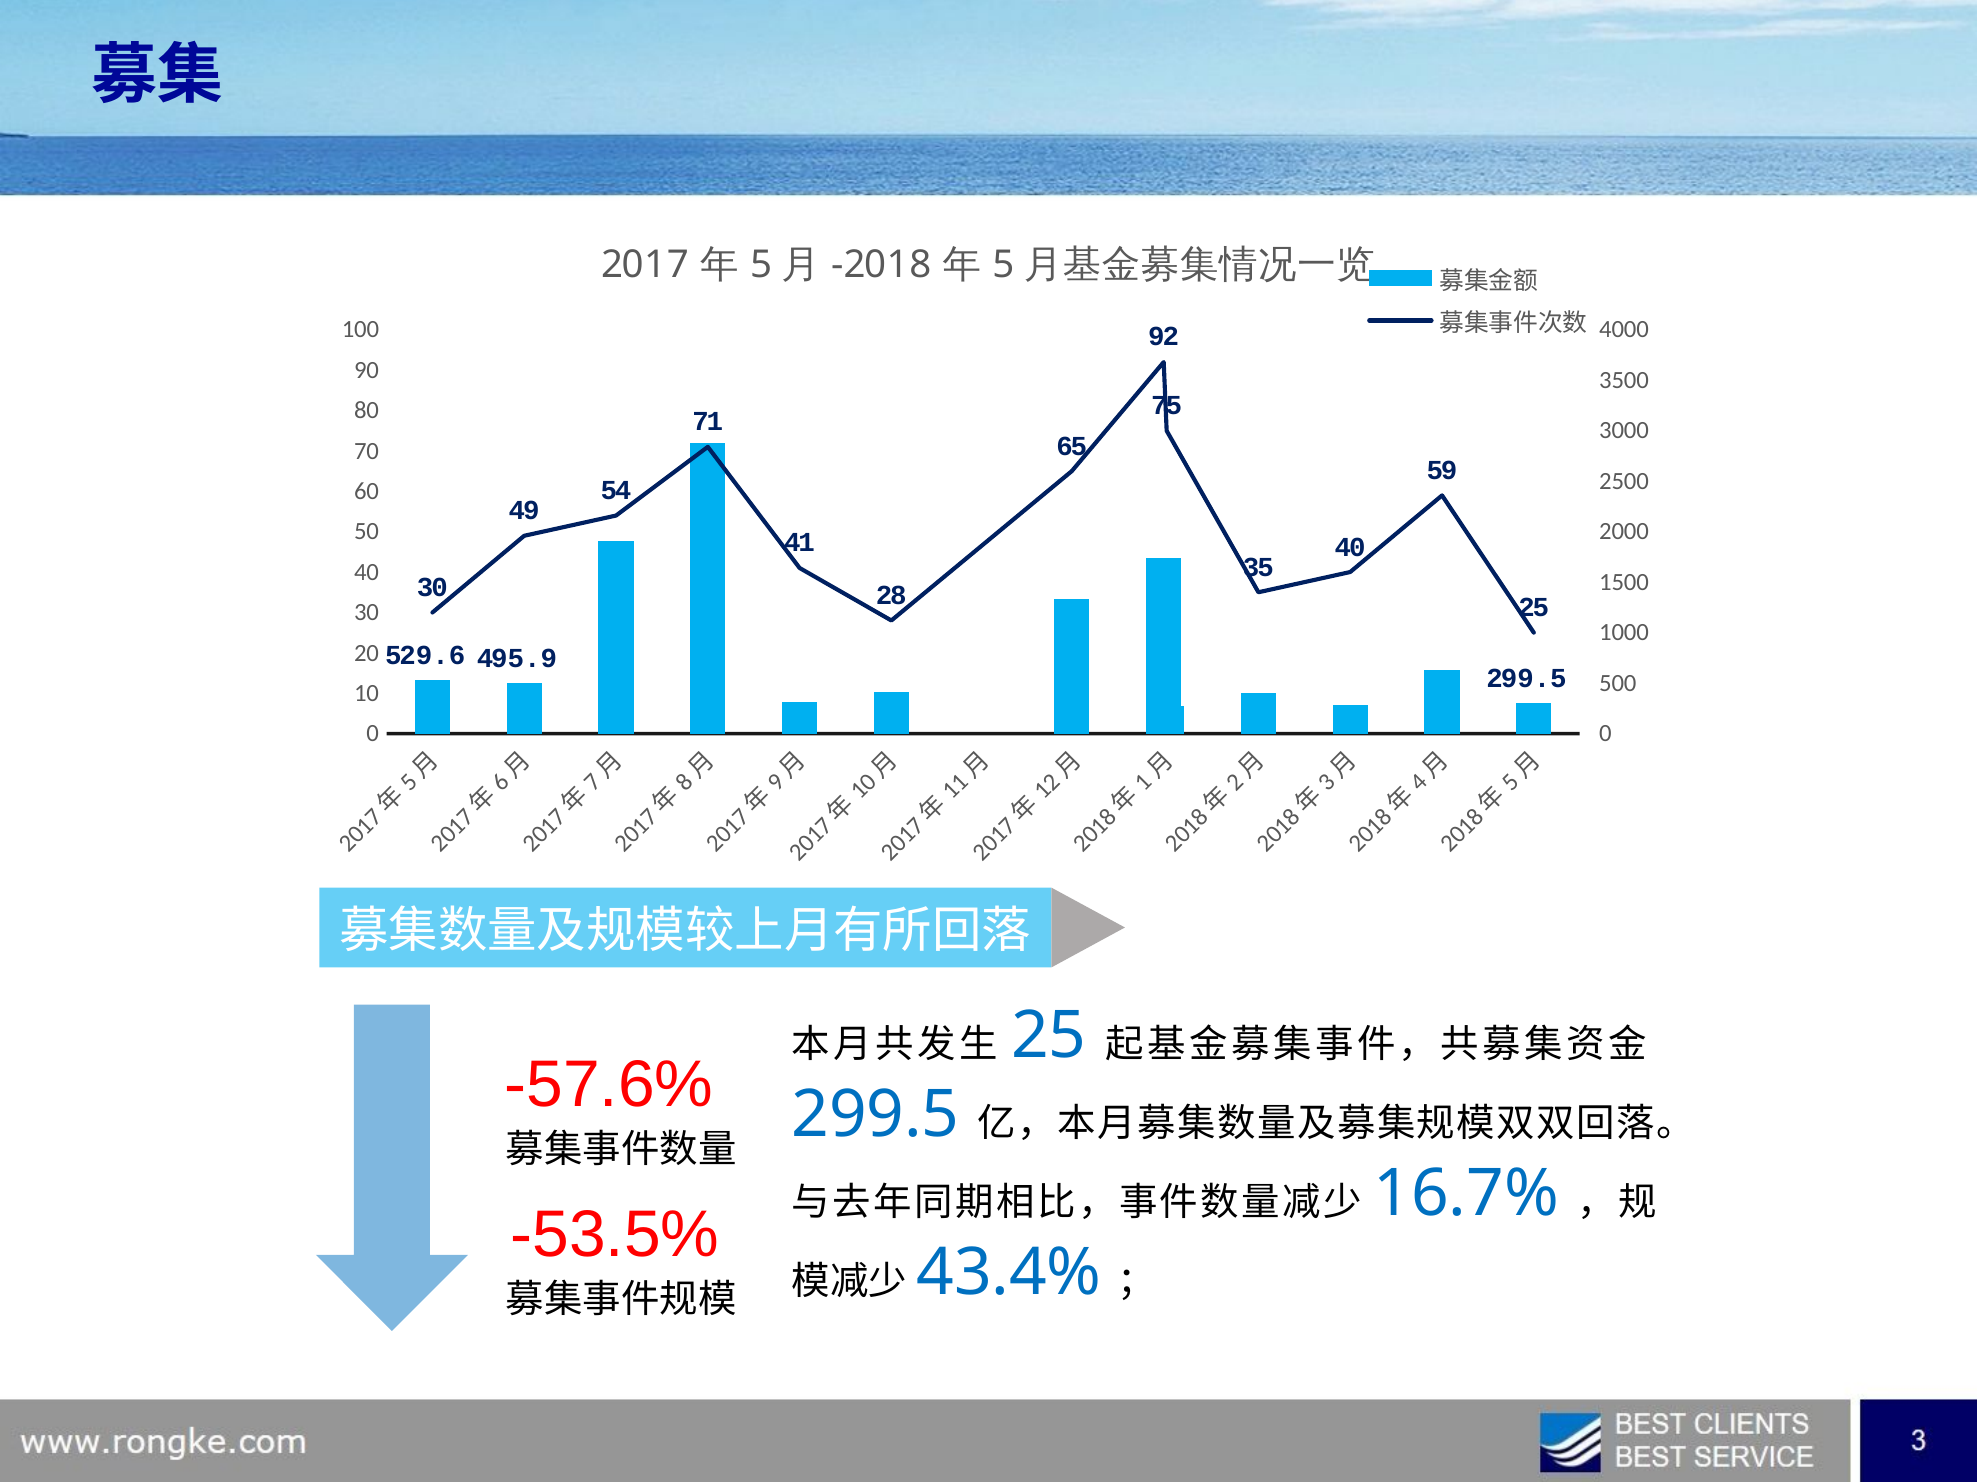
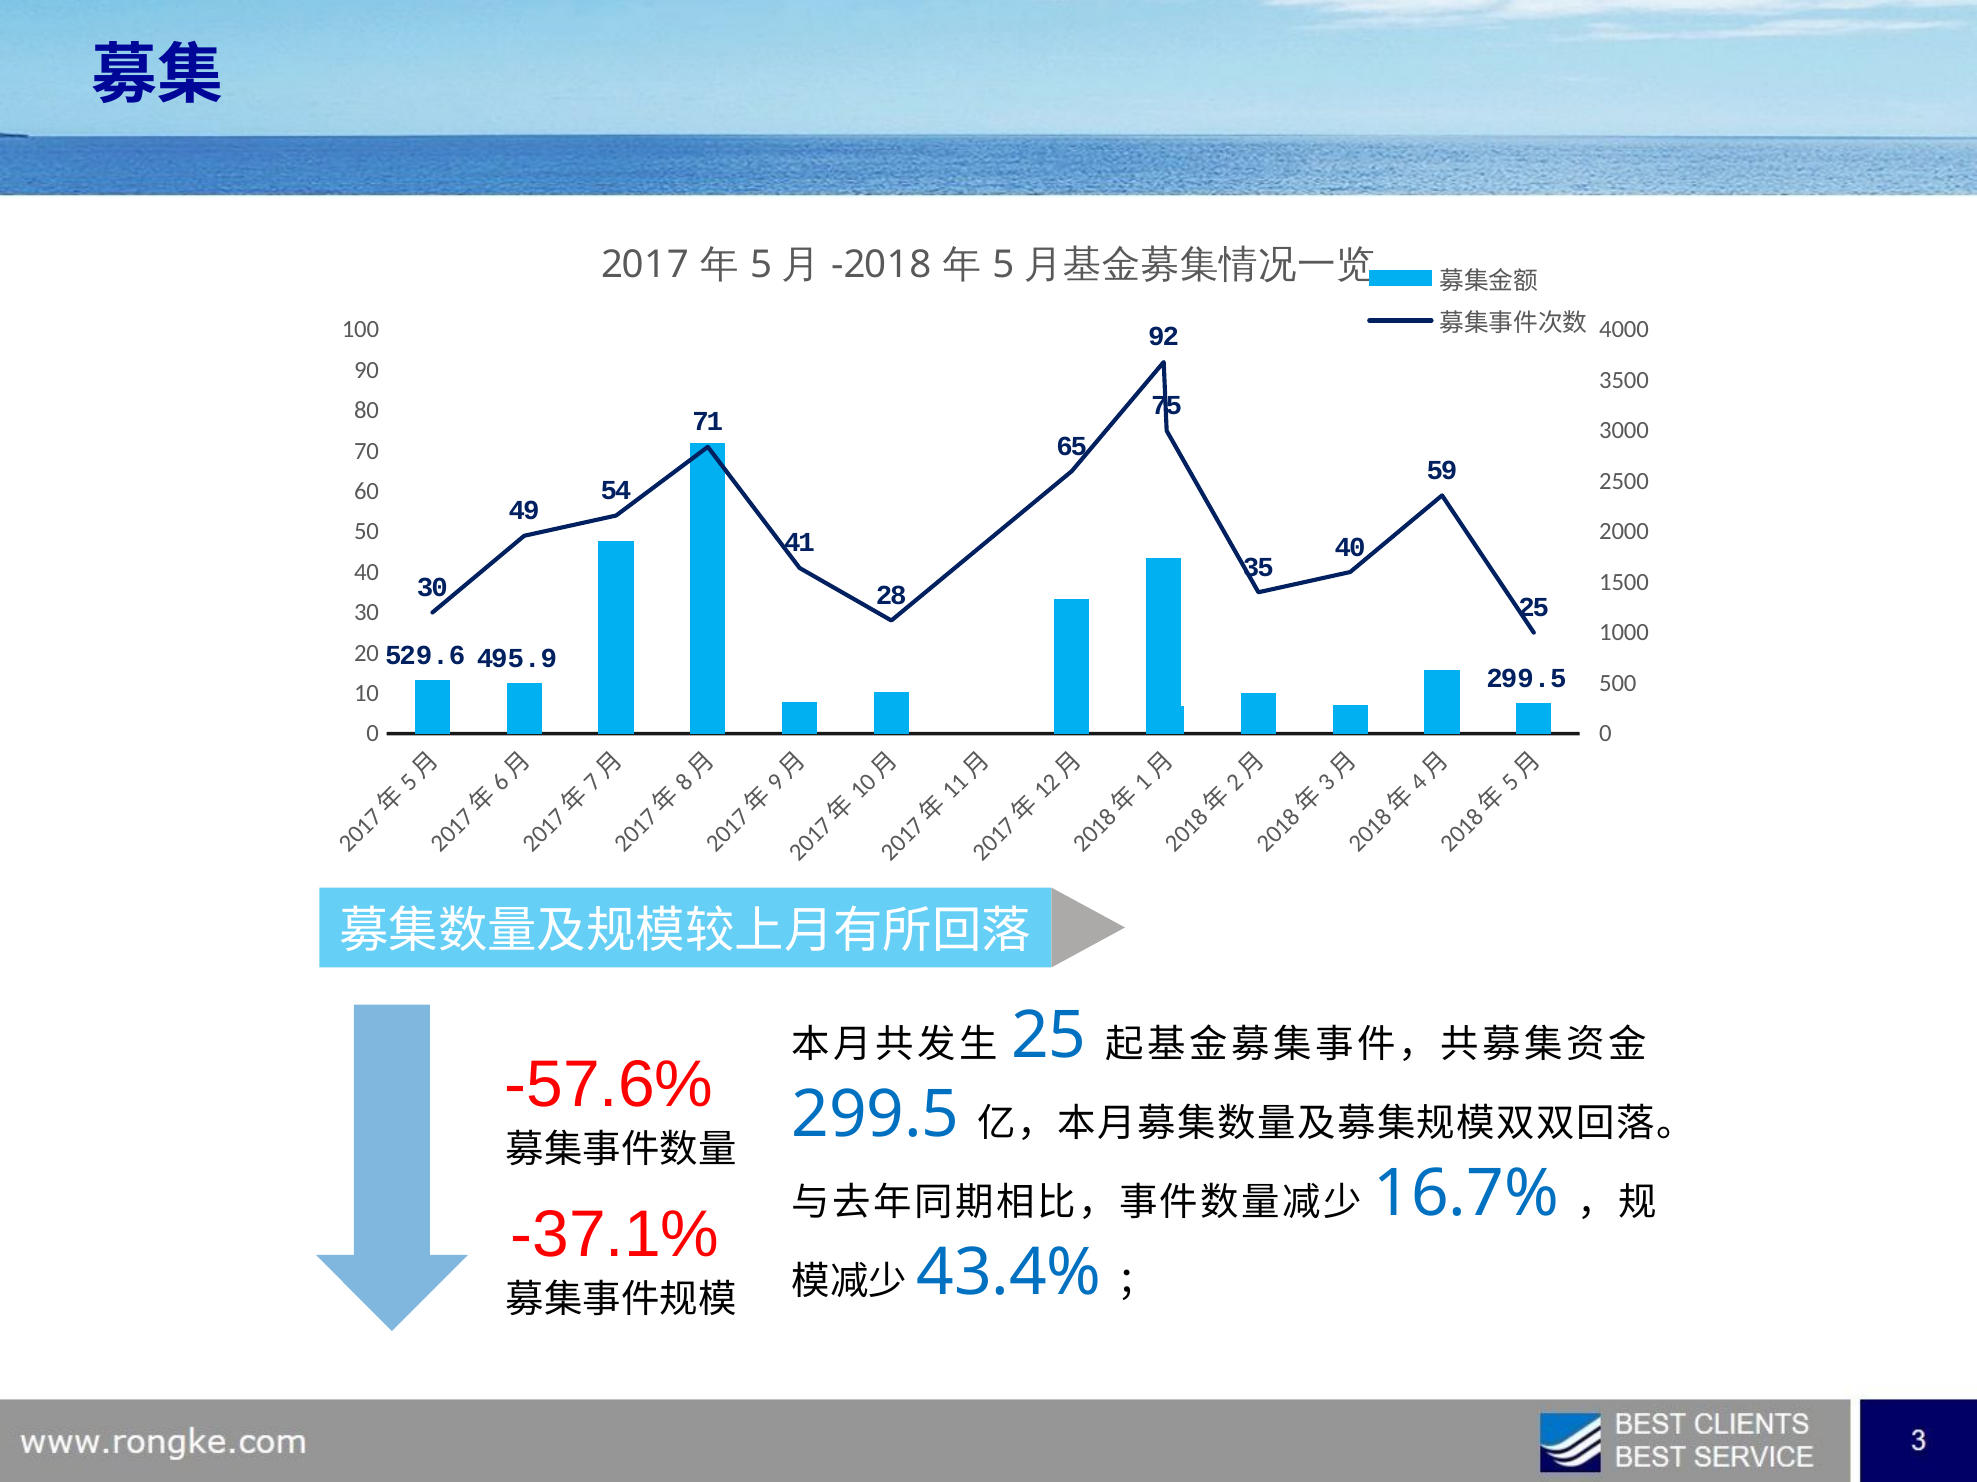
-53.5%: -53.5% -> -37.1% (615, 1235)
